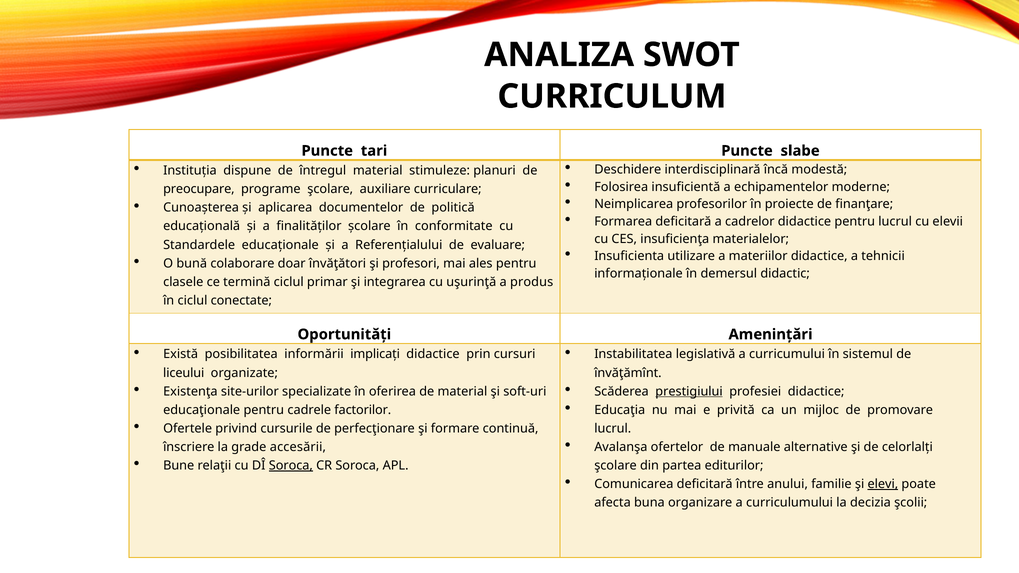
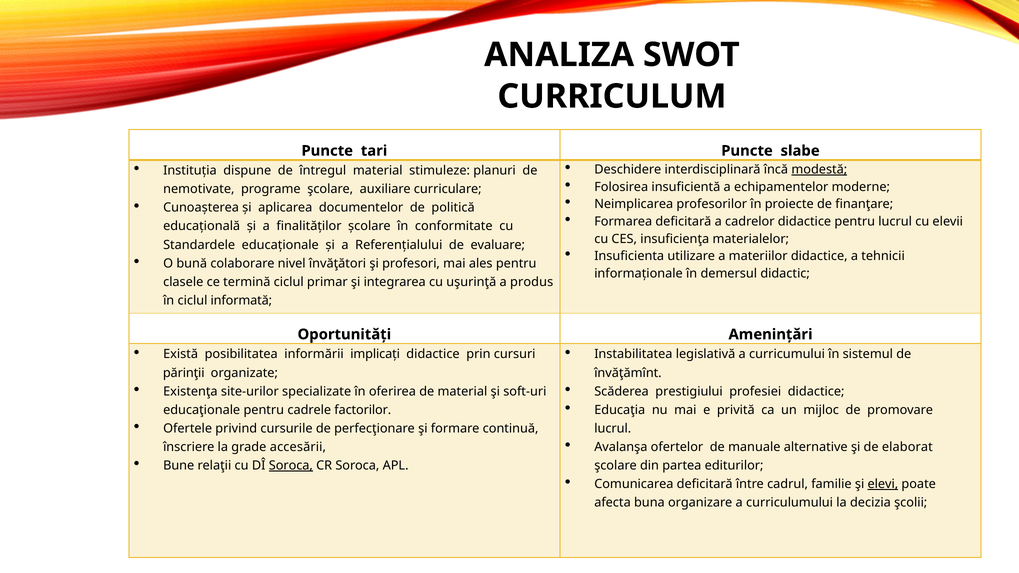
modestă underline: none -> present (819, 170)
preocupare: preocupare -> nemotivate (199, 189)
doar: doar -> nivel (292, 263)
conectate: conectate -> informată (241, 301)
liceului: liceului -> părinţii (184, 373)
prestigiului underline: present -> none (689, 391)
celorlalți: celorlalți -> elaborat (907, 447)
anului: anului -> cadrul (788, 484)
